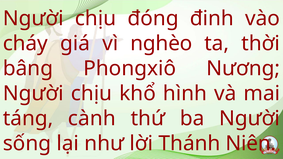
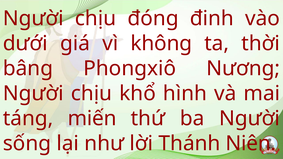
cháy: cháy -> dưới (25, 44)
nghèo: nghèo -> không (161, 44)
cành: cành -> miến (92, 119)
